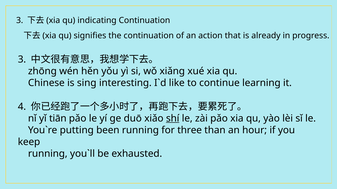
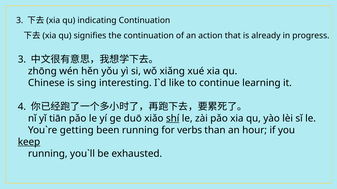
putting: putting -> getting (77, 130)
three: three -> verbs (190, 130)
keep underline: none -> present (29, 142)
